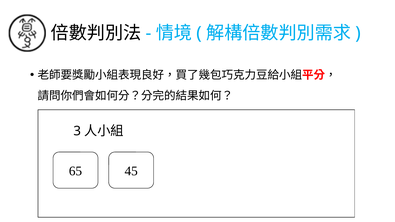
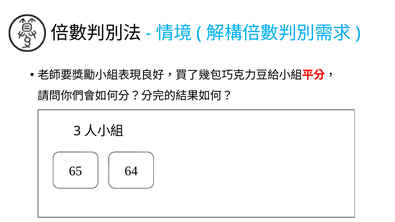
45: 45 -> 64 (131, 171)
